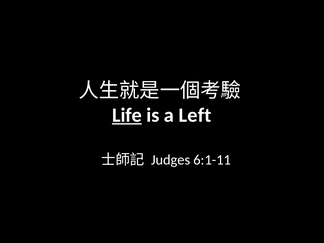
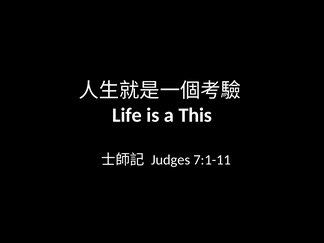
Life underline: present -> none (127, 115)
Left: Left -> This (195, 115)
6:1-11: 6:1-11 -> 7:1-11 (212, 160)
